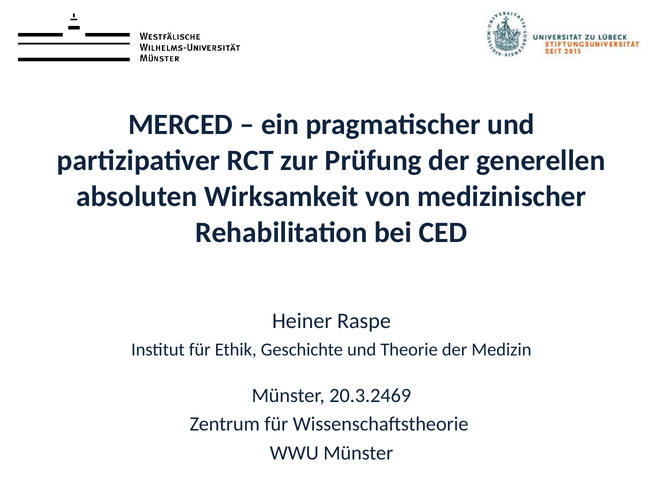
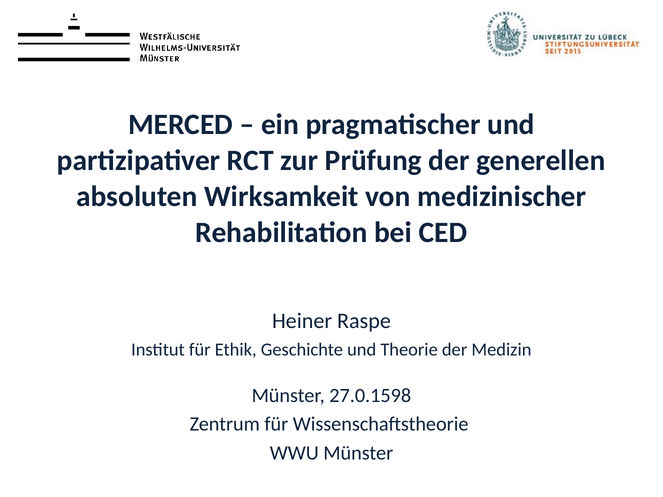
20.3.2469: 20.3.2469 -> 27.0.1598 (370, 396)
